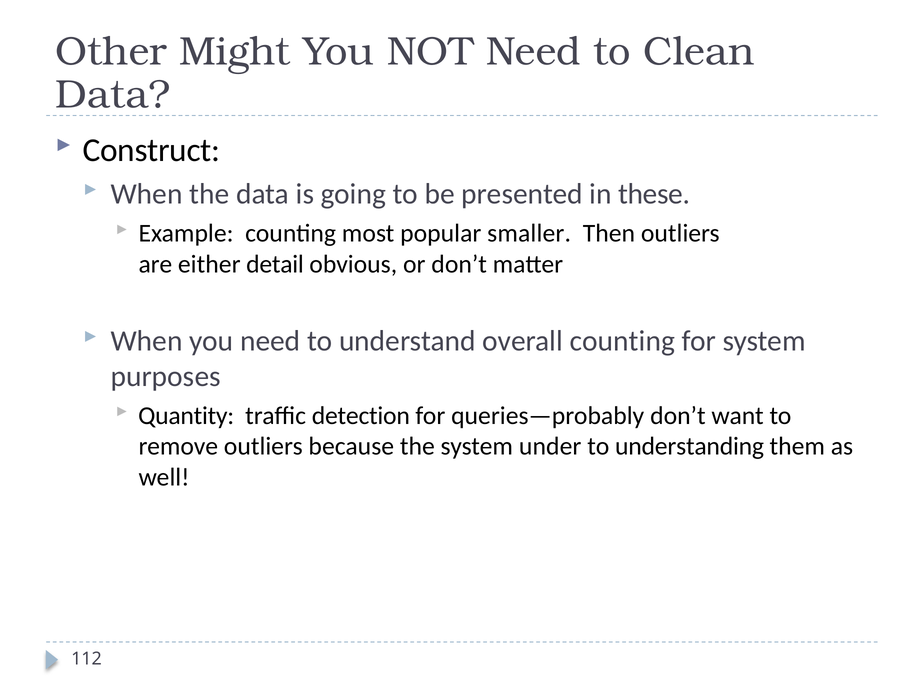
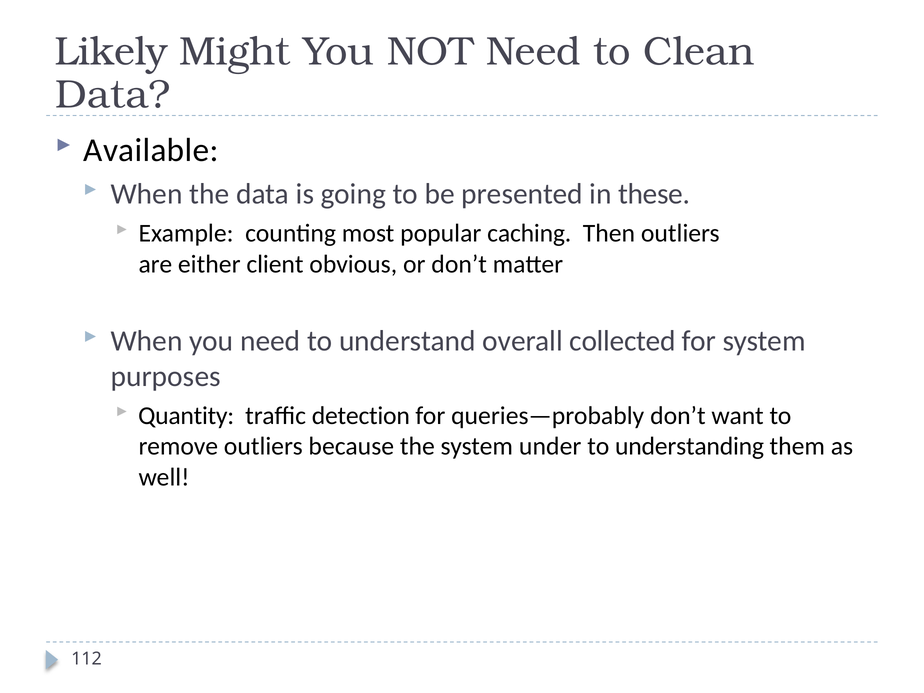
Other: Other -> Likely (111, 52)
Construct: Construct -> Available (151, 150)
smaller: smaller -> caching (529, 233)
detail: detail -> client (275, 264)
overall counting: counting -> collected (622, 341)
